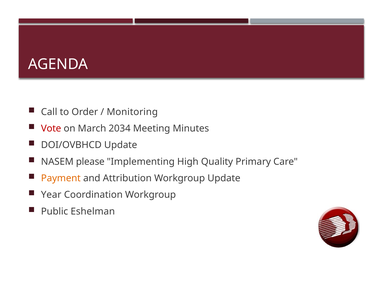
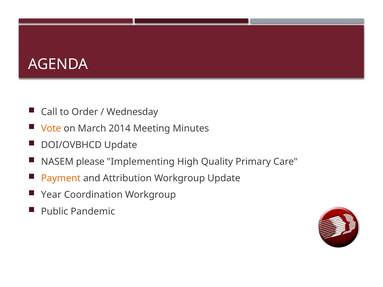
Monitoring: Monitoring -> Wednesday (132, 112)
Vote colour: red -> orange (51, 129)
2034: 2034 -> 2014 (120, 129)
Eshelman: Eshelman -> Pandemic (93, 212)
